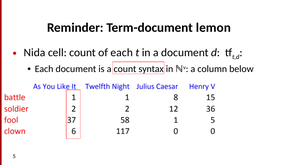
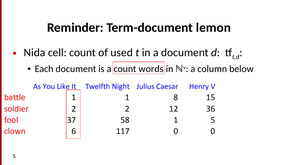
of each: each -> used (122, 53)
syntax: syntax -> words (151, 69)
